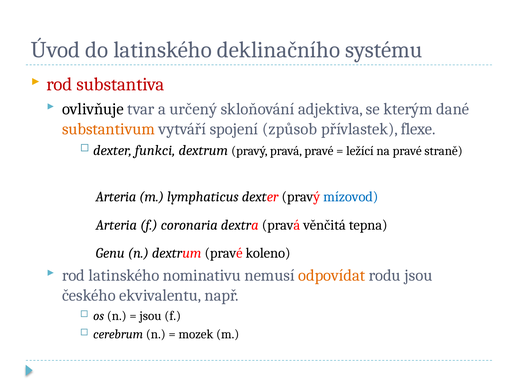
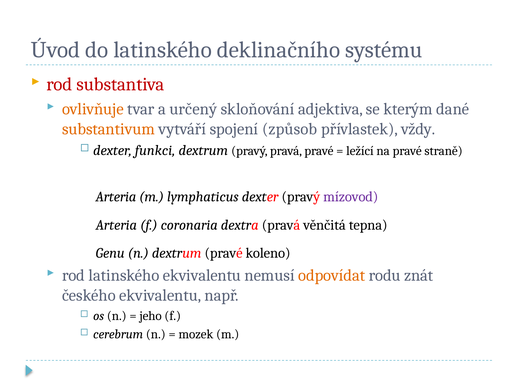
ovlivňuje colour: black -> orange (93, 109)
flexe: flexe -> vždy (418, 129)
mízovod colour: blue -> purple (351, 197)
latinského nominativu: nominativu -> ekvivalentu (202, 275)
rodu jsou: jsou -> znát (419, 275)
jsou: jsou -> jeho (151, 315)
